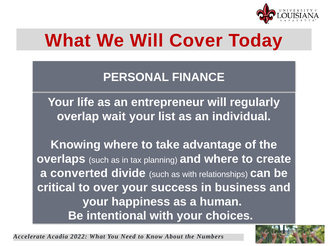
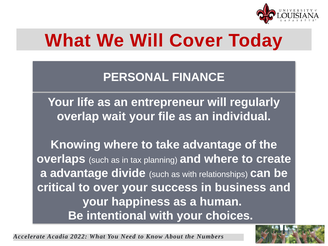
list: list -> file (167, 116)
a converted: converted -> advantage (79, 173)
